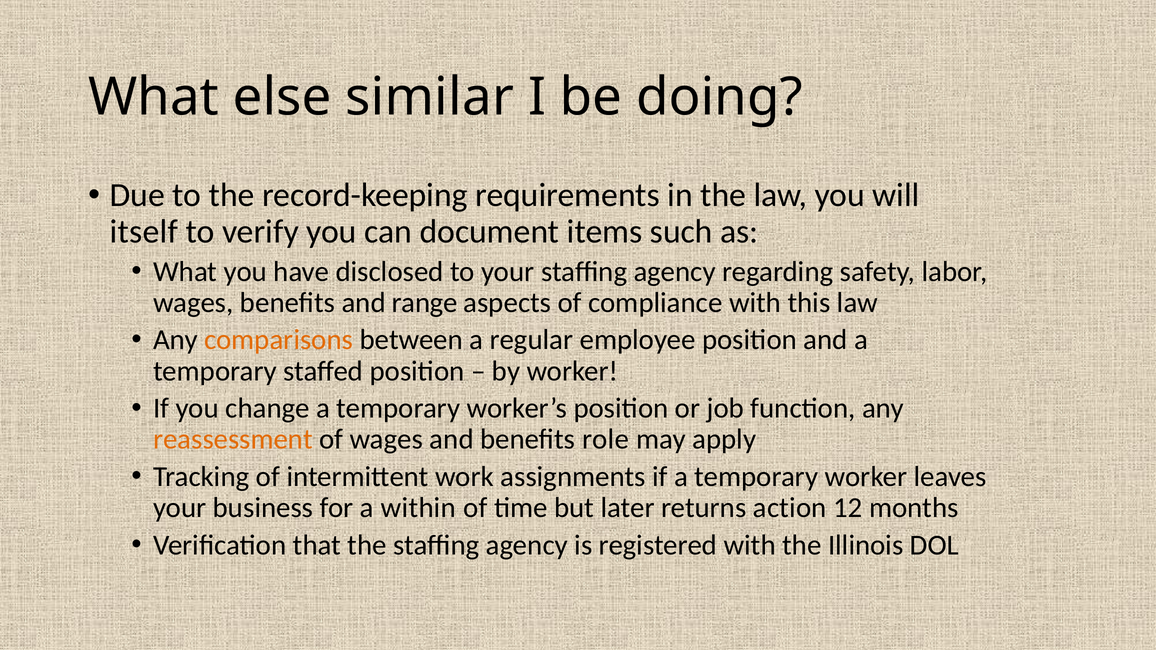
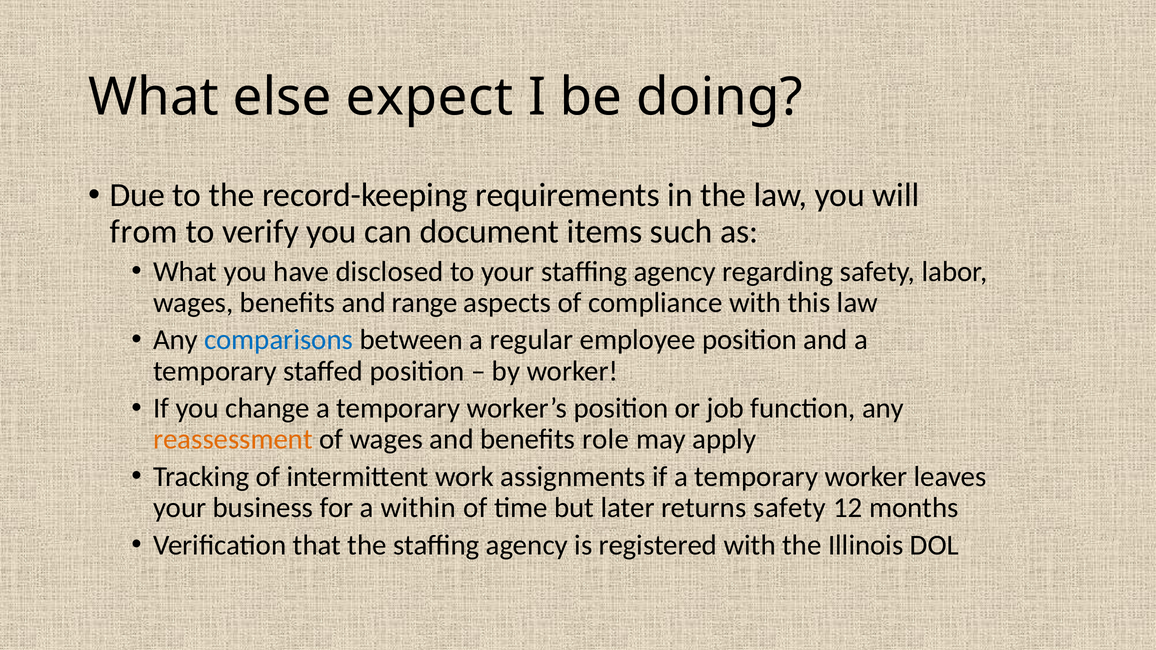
similar: similar -> expect (429, 97)
itself: itself -> from (144, 232)
comparisons colour: orange -> blue (279, 340)
returns action: action -> safety (790, 508)
